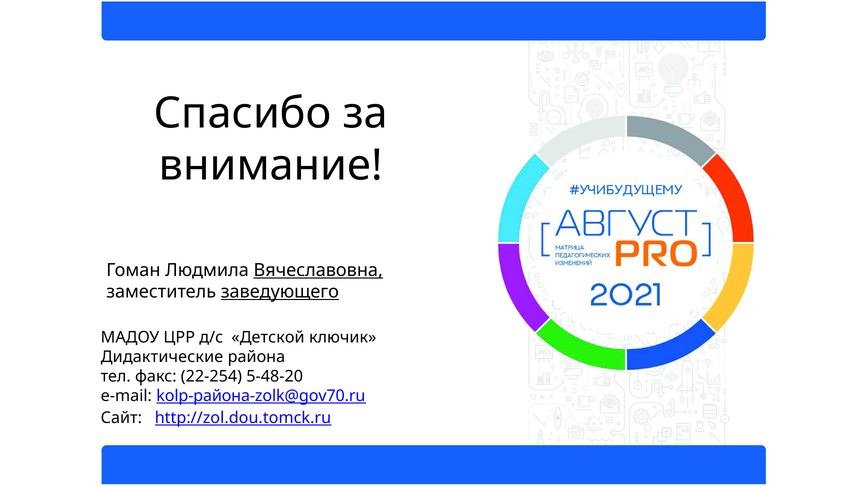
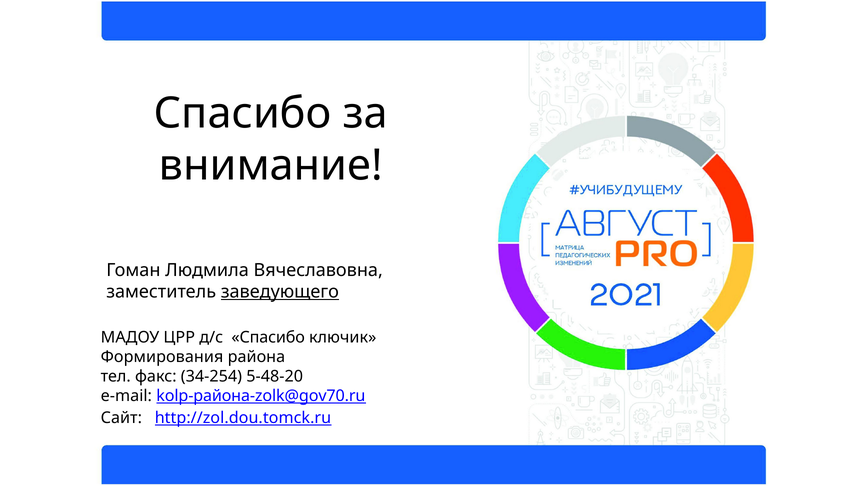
Вячеславовна underline: present -> none (318, 270)
д/с Детской: Детской -> Спасибо (268, 337)
Дидактические: Дидактические -> Формирования (162, 357)
22-254: 22-254 -> 34-254 (211, 376)
